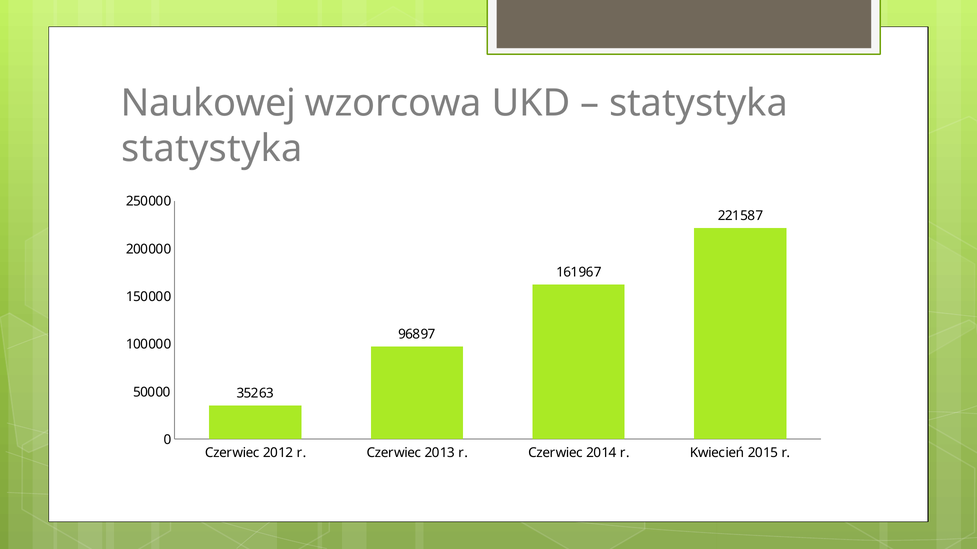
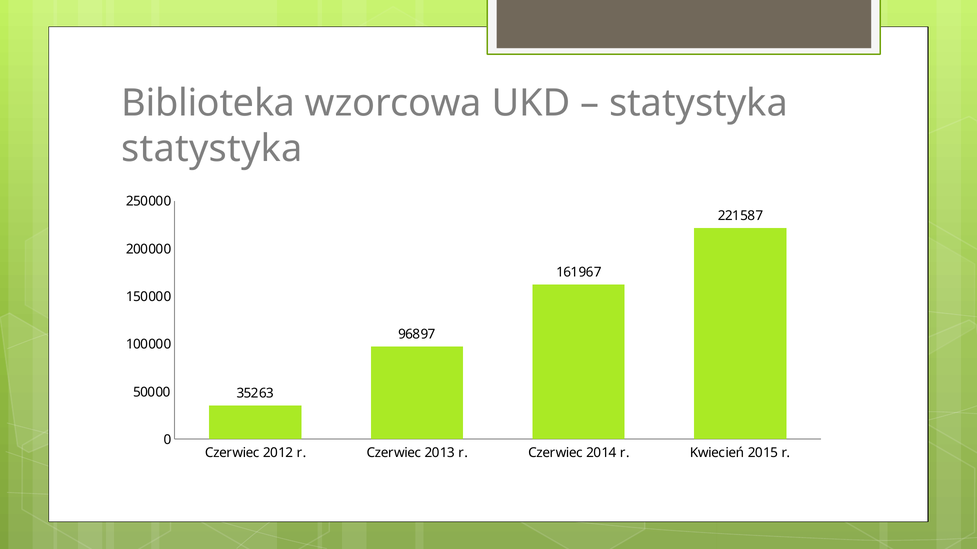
Naukowej: Naukowej -> Biblioteka (208, 103)
